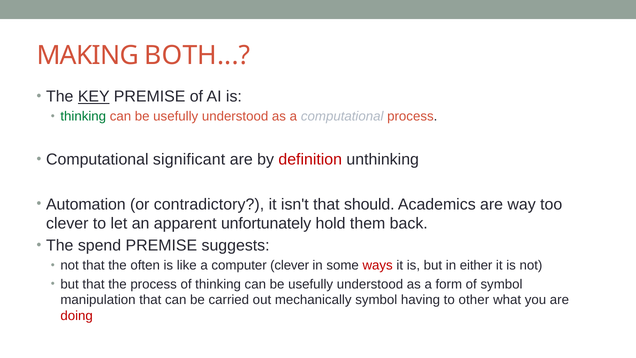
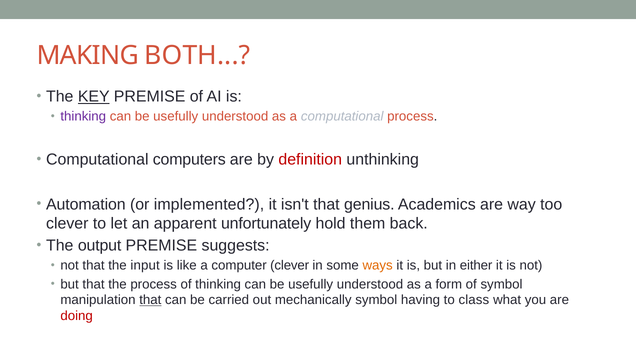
thinking colour: green -> purple (83, 116)
significant: significant -> computers (189, 160)
contradictory: contradictory -> implemented (209, 204)
should: should -> genius (369, 204)
spend: spend -> output (100, 245)
often: often -> input (145, 265)
ways colour: red -> orange (378, 265)
that underline: none -> present (150, 300)
other: other -> class (474, 300)
